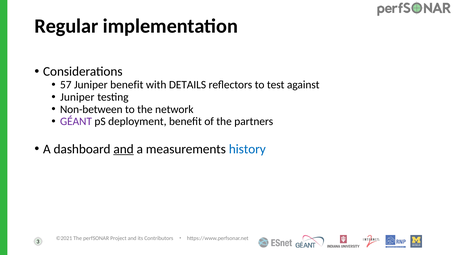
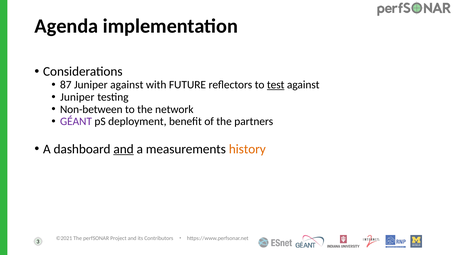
Regular: Regular -> Agenda (66, 26)
57: 57 -> 87 (66, 85)
Juniper benefit: benefit -> against (127, 85)
DETAILS: DETAILS -> FUTURE (187, 85)
test underline: none -> present (276, 85)
history colour: blue -> orange (247, 149)
